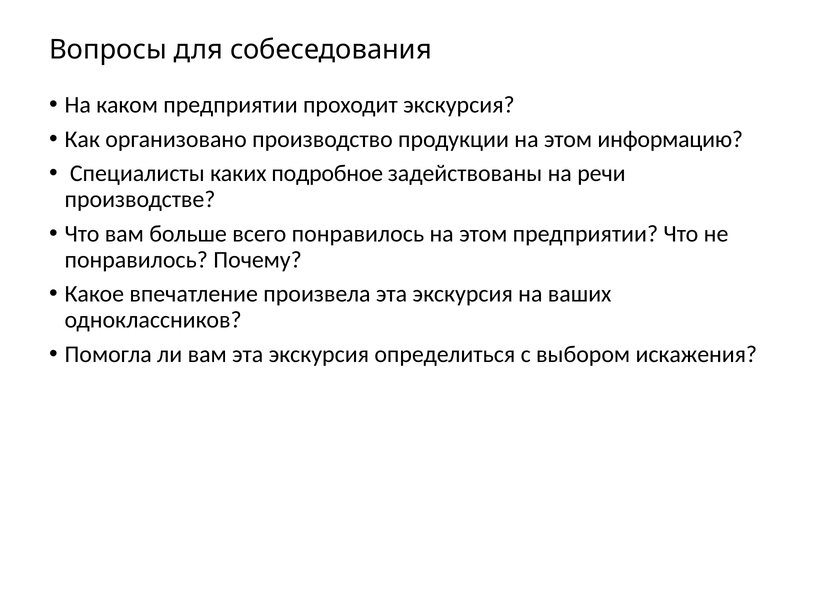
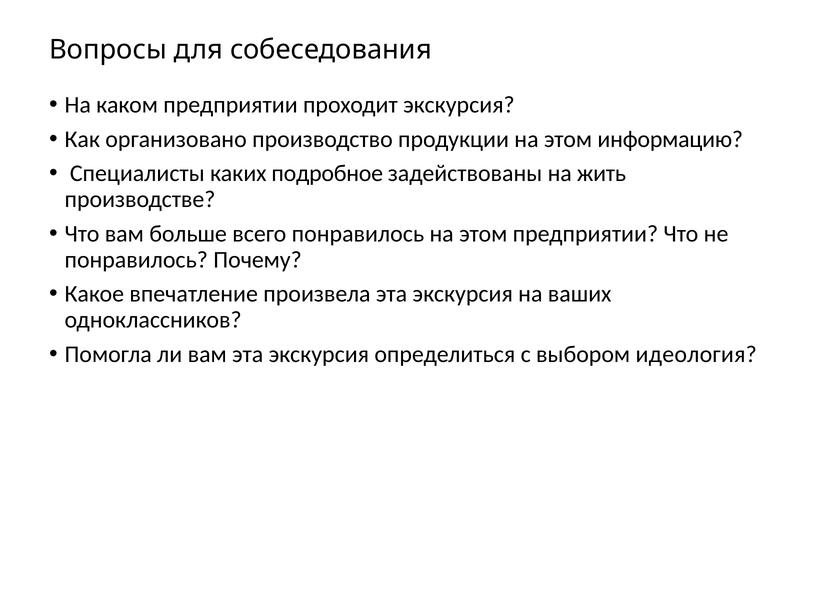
речи: речи -> жить (601, 174)
искажения: искажения -> идеология (696, 354)
